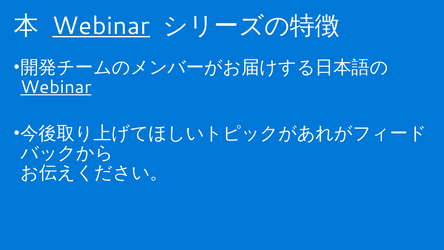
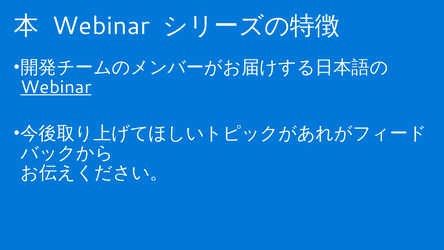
Webinar underline: present -> none (101, 26)
